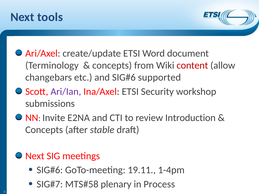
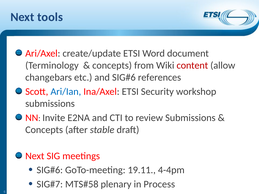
supported: supported -> references (159, 78)
Ari/Ian colour: purple -> blue (66, 92)
review Introduction: Introduction -> Submissions (190, 118)
1-4pm: 1-4pm -> 4-4pm (171, 170)
